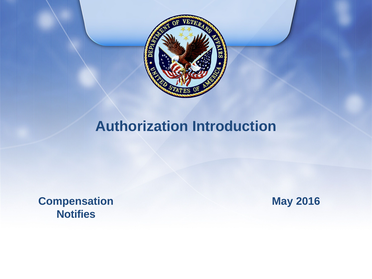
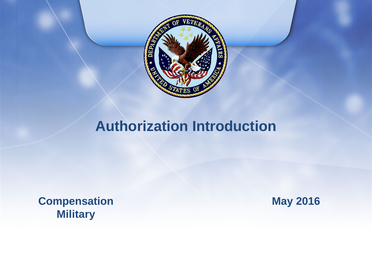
Notifies: Notifies -> Military (76, 214)
